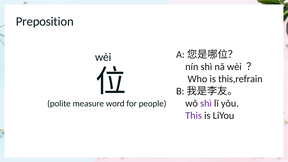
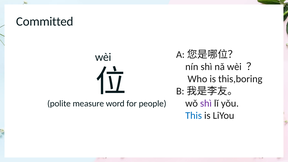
Preposition: Preposition -> Committed (45, 21)
this,refrain: this,refrain -> this,boring (240, 79)
This colour: purple -> blue (194, 115)
